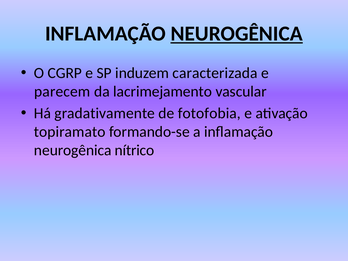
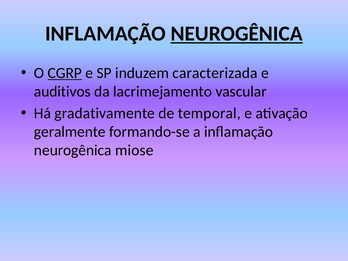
CGRP underline: none -> present (65, 73)
parecem: parecem -> auditivos (62, 92)
fotofobia: fotofobia -> temporal (209, 113)
topiramato: topiramato -> geralmente (70, 132)
nítrico: nítrico -> miose (134, 150)
